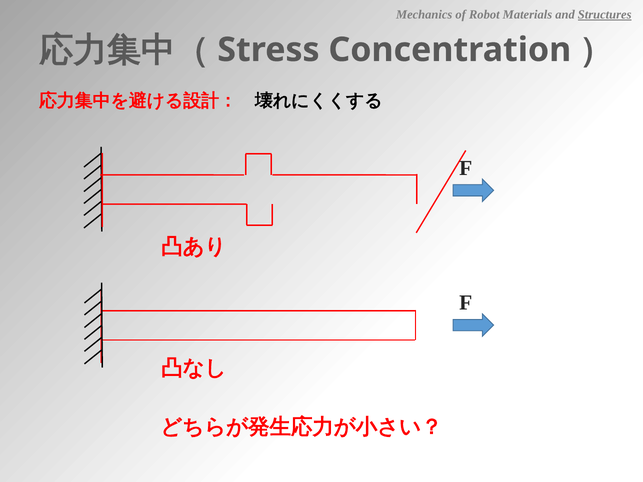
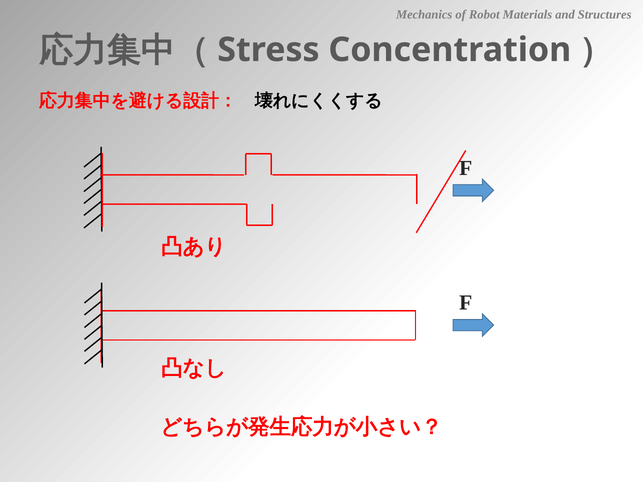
Structures underline: present -> none (605, 15)
